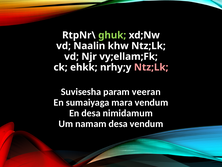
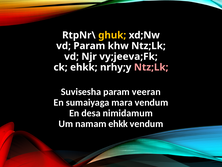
ghuk colour: light green -> yellow (112, 35)
vd Naalin: Naalin -> Param (89, 46)
vy;ellam;Fk: vy;ellam;Fk -> vy;jeeva;Fk (129, 56)
namam desa: desa -> ehkk (118, 123)
